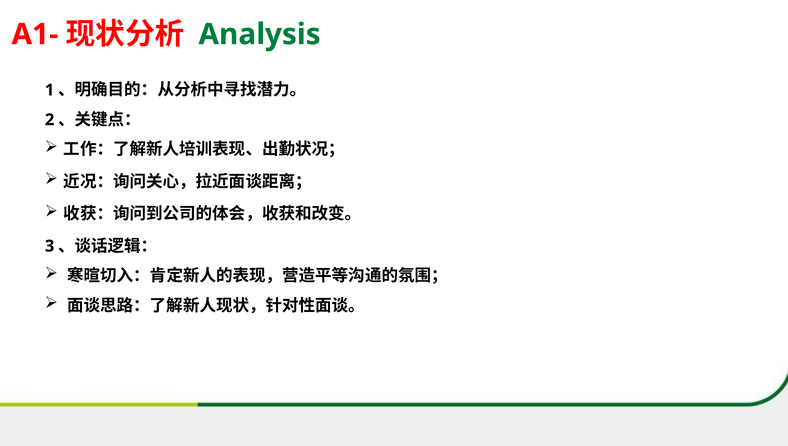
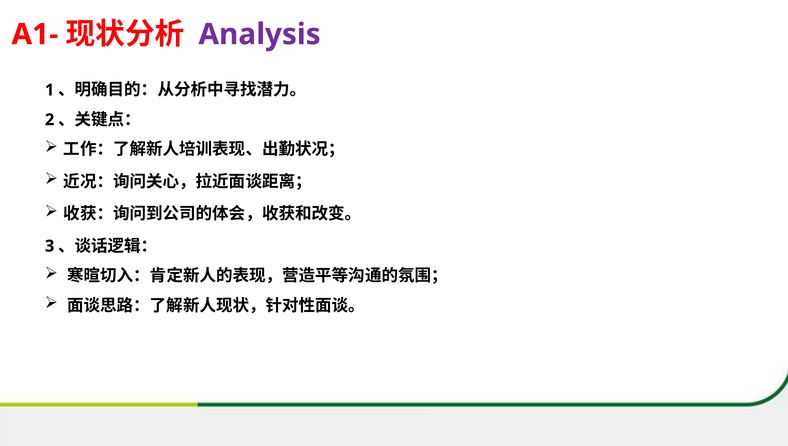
Analysis colour: green -> purple (260, 34)
